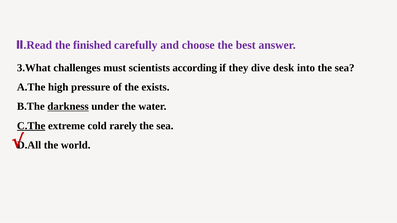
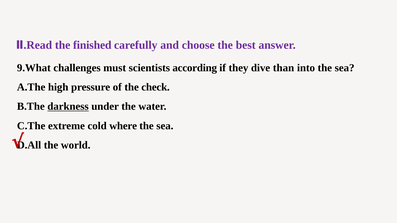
3.What: 3.What -> 9.What (34, 68)
desk: desk -> than (284, 68)
exists: exists -> check (156, 87)
C.The underline: present -> none (31, 126)
rarely: rarely -> where (123, 126)
